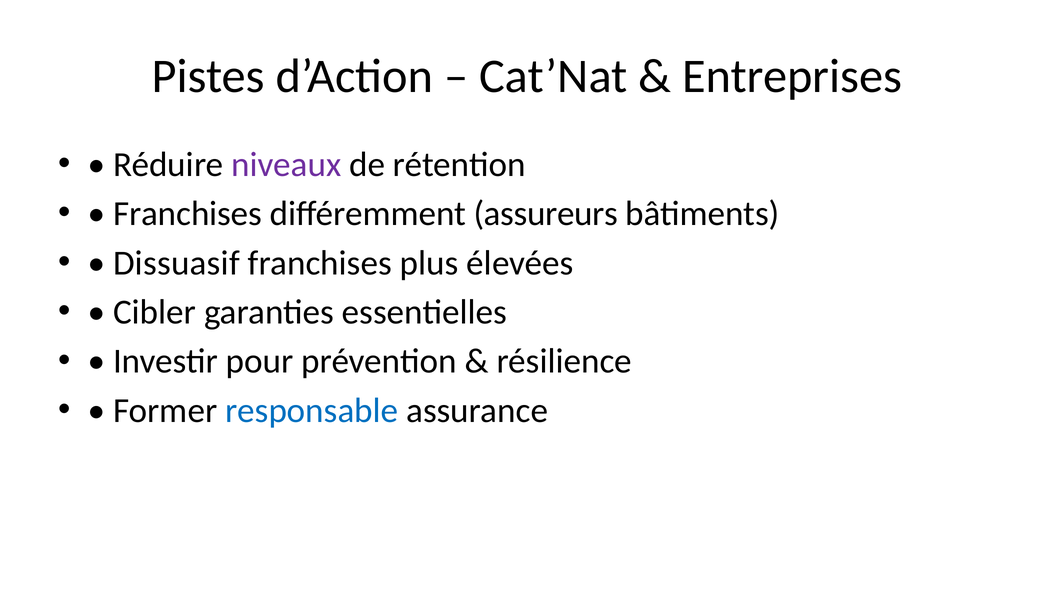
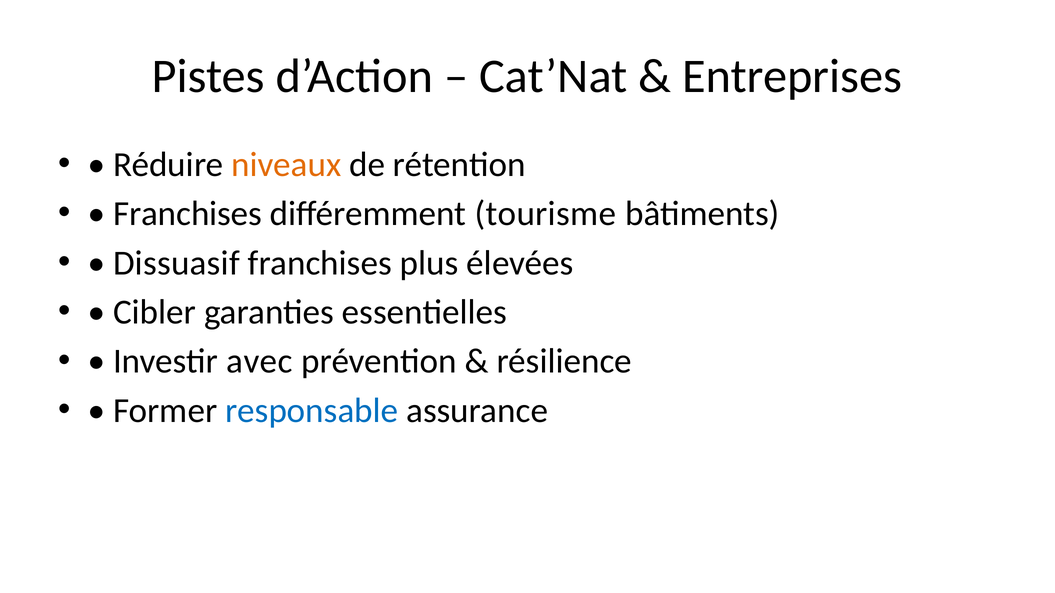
niveaux colour: purple -> orange (286, 165)
assureurs: assureurs -> tourisme (545, 214)
pour: pour -> avec (259, 362)
